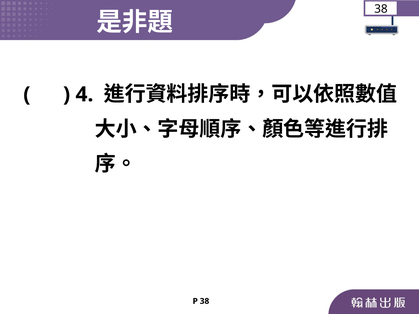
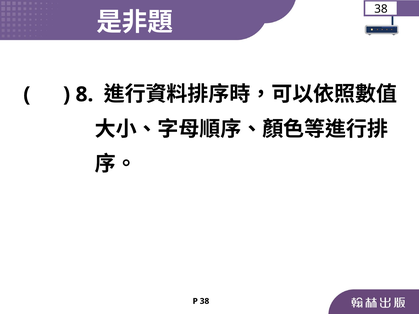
4: 4 -> 8 (84, 94)
